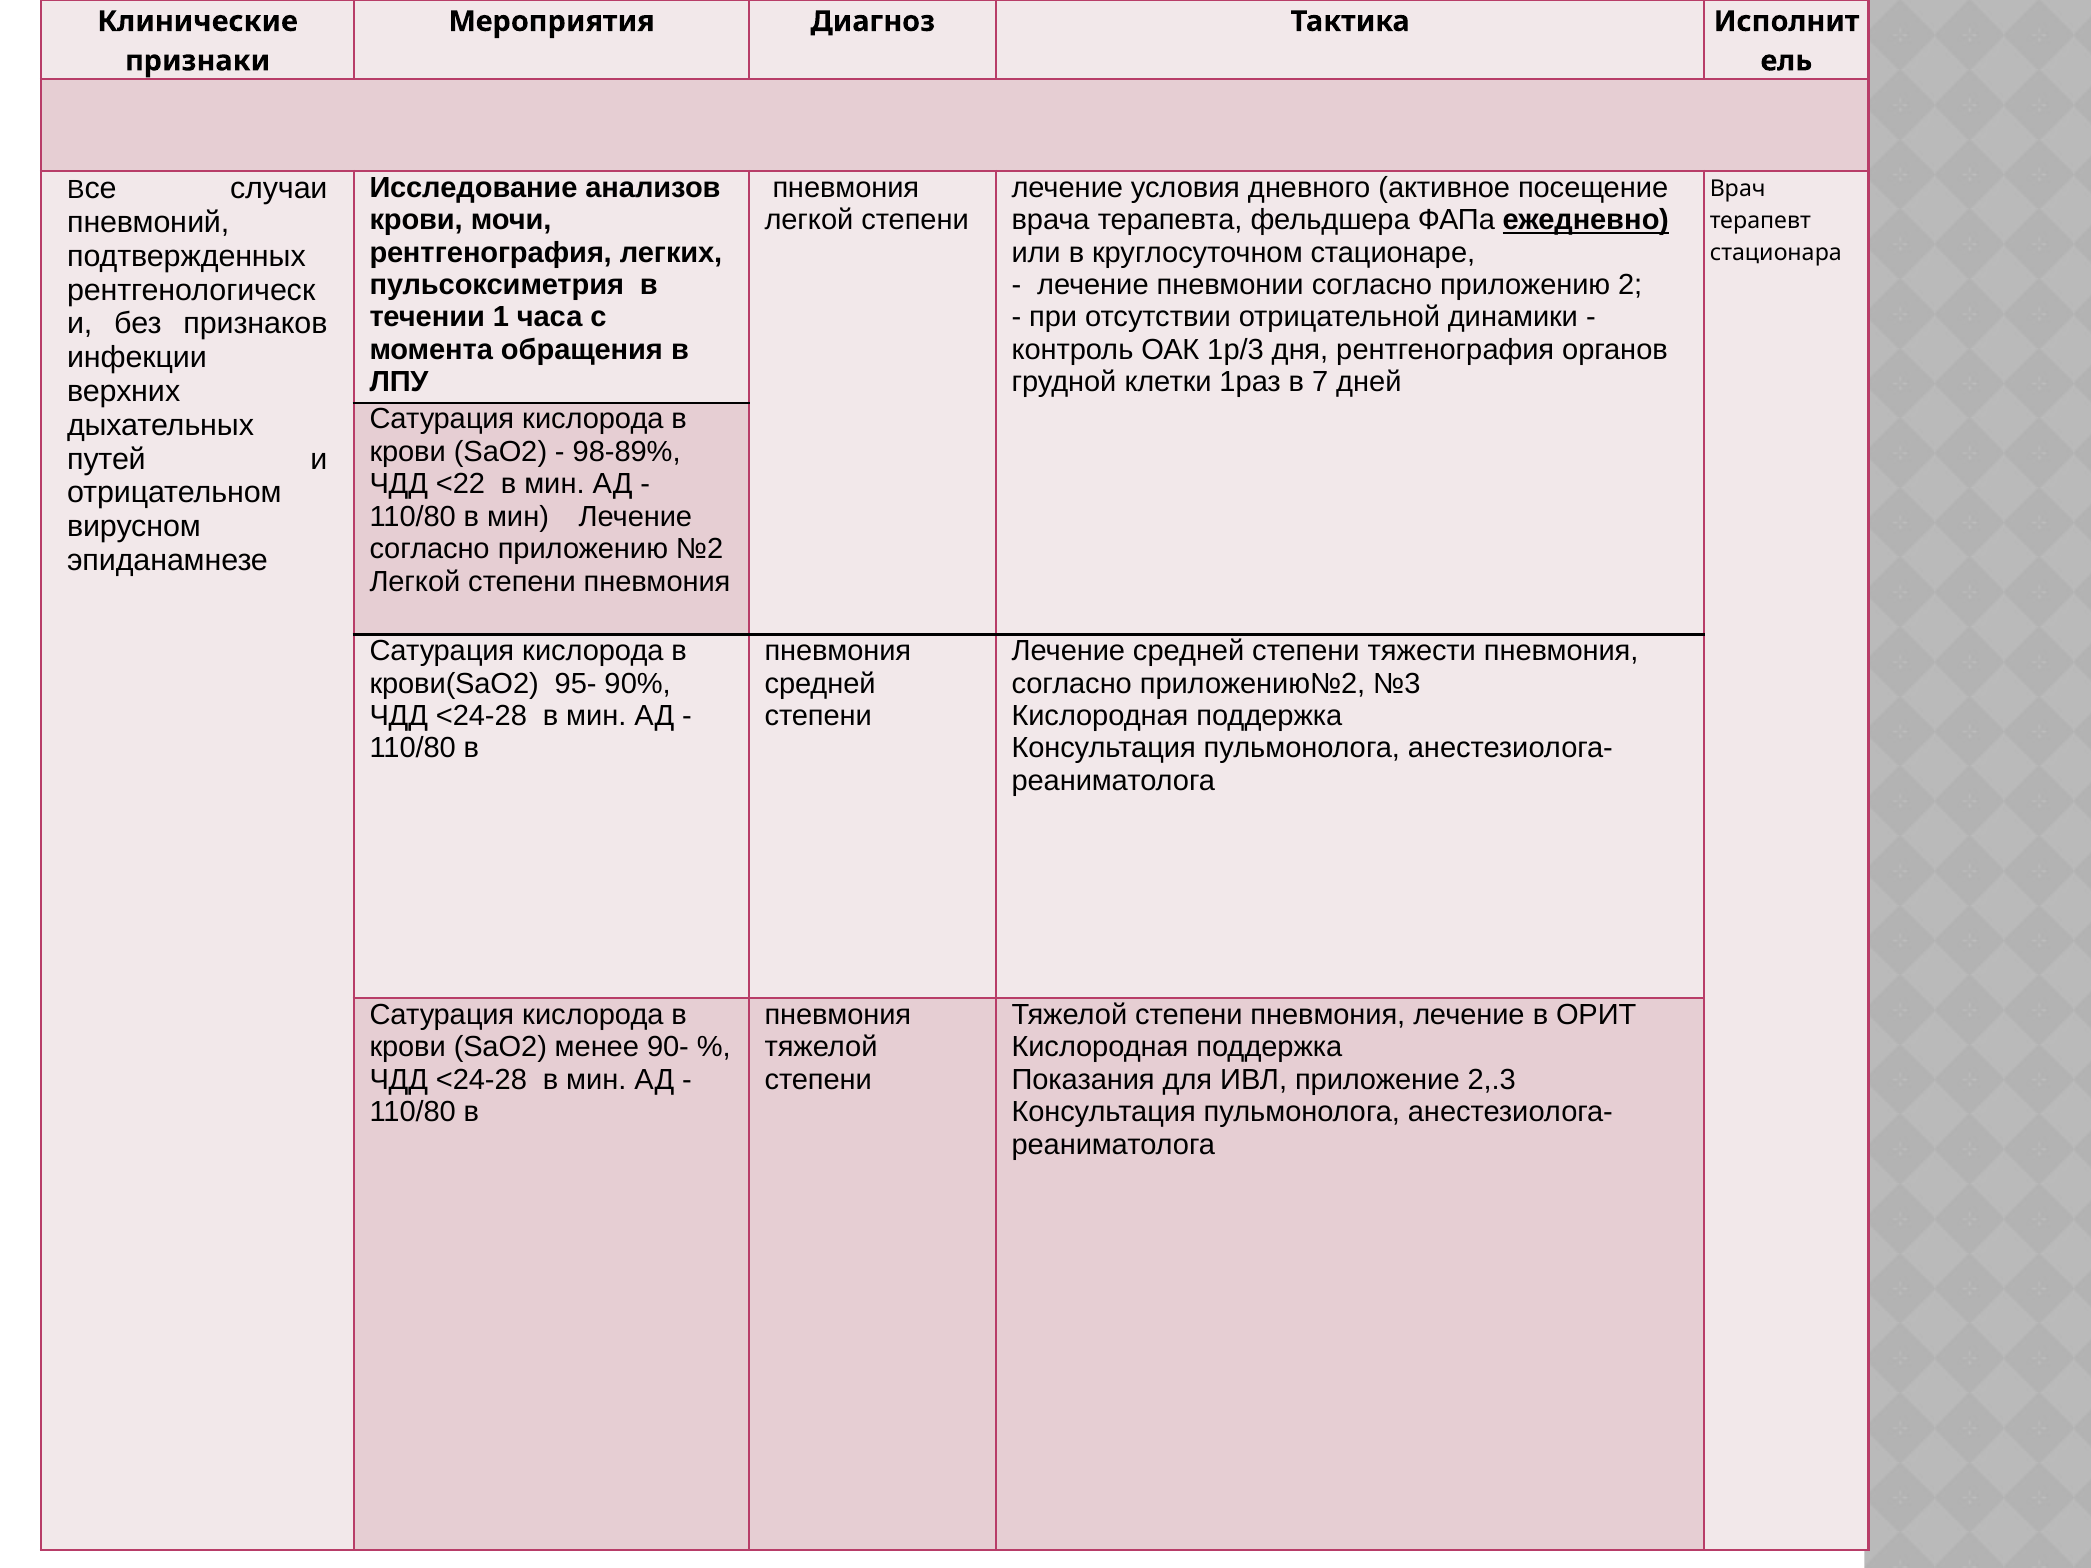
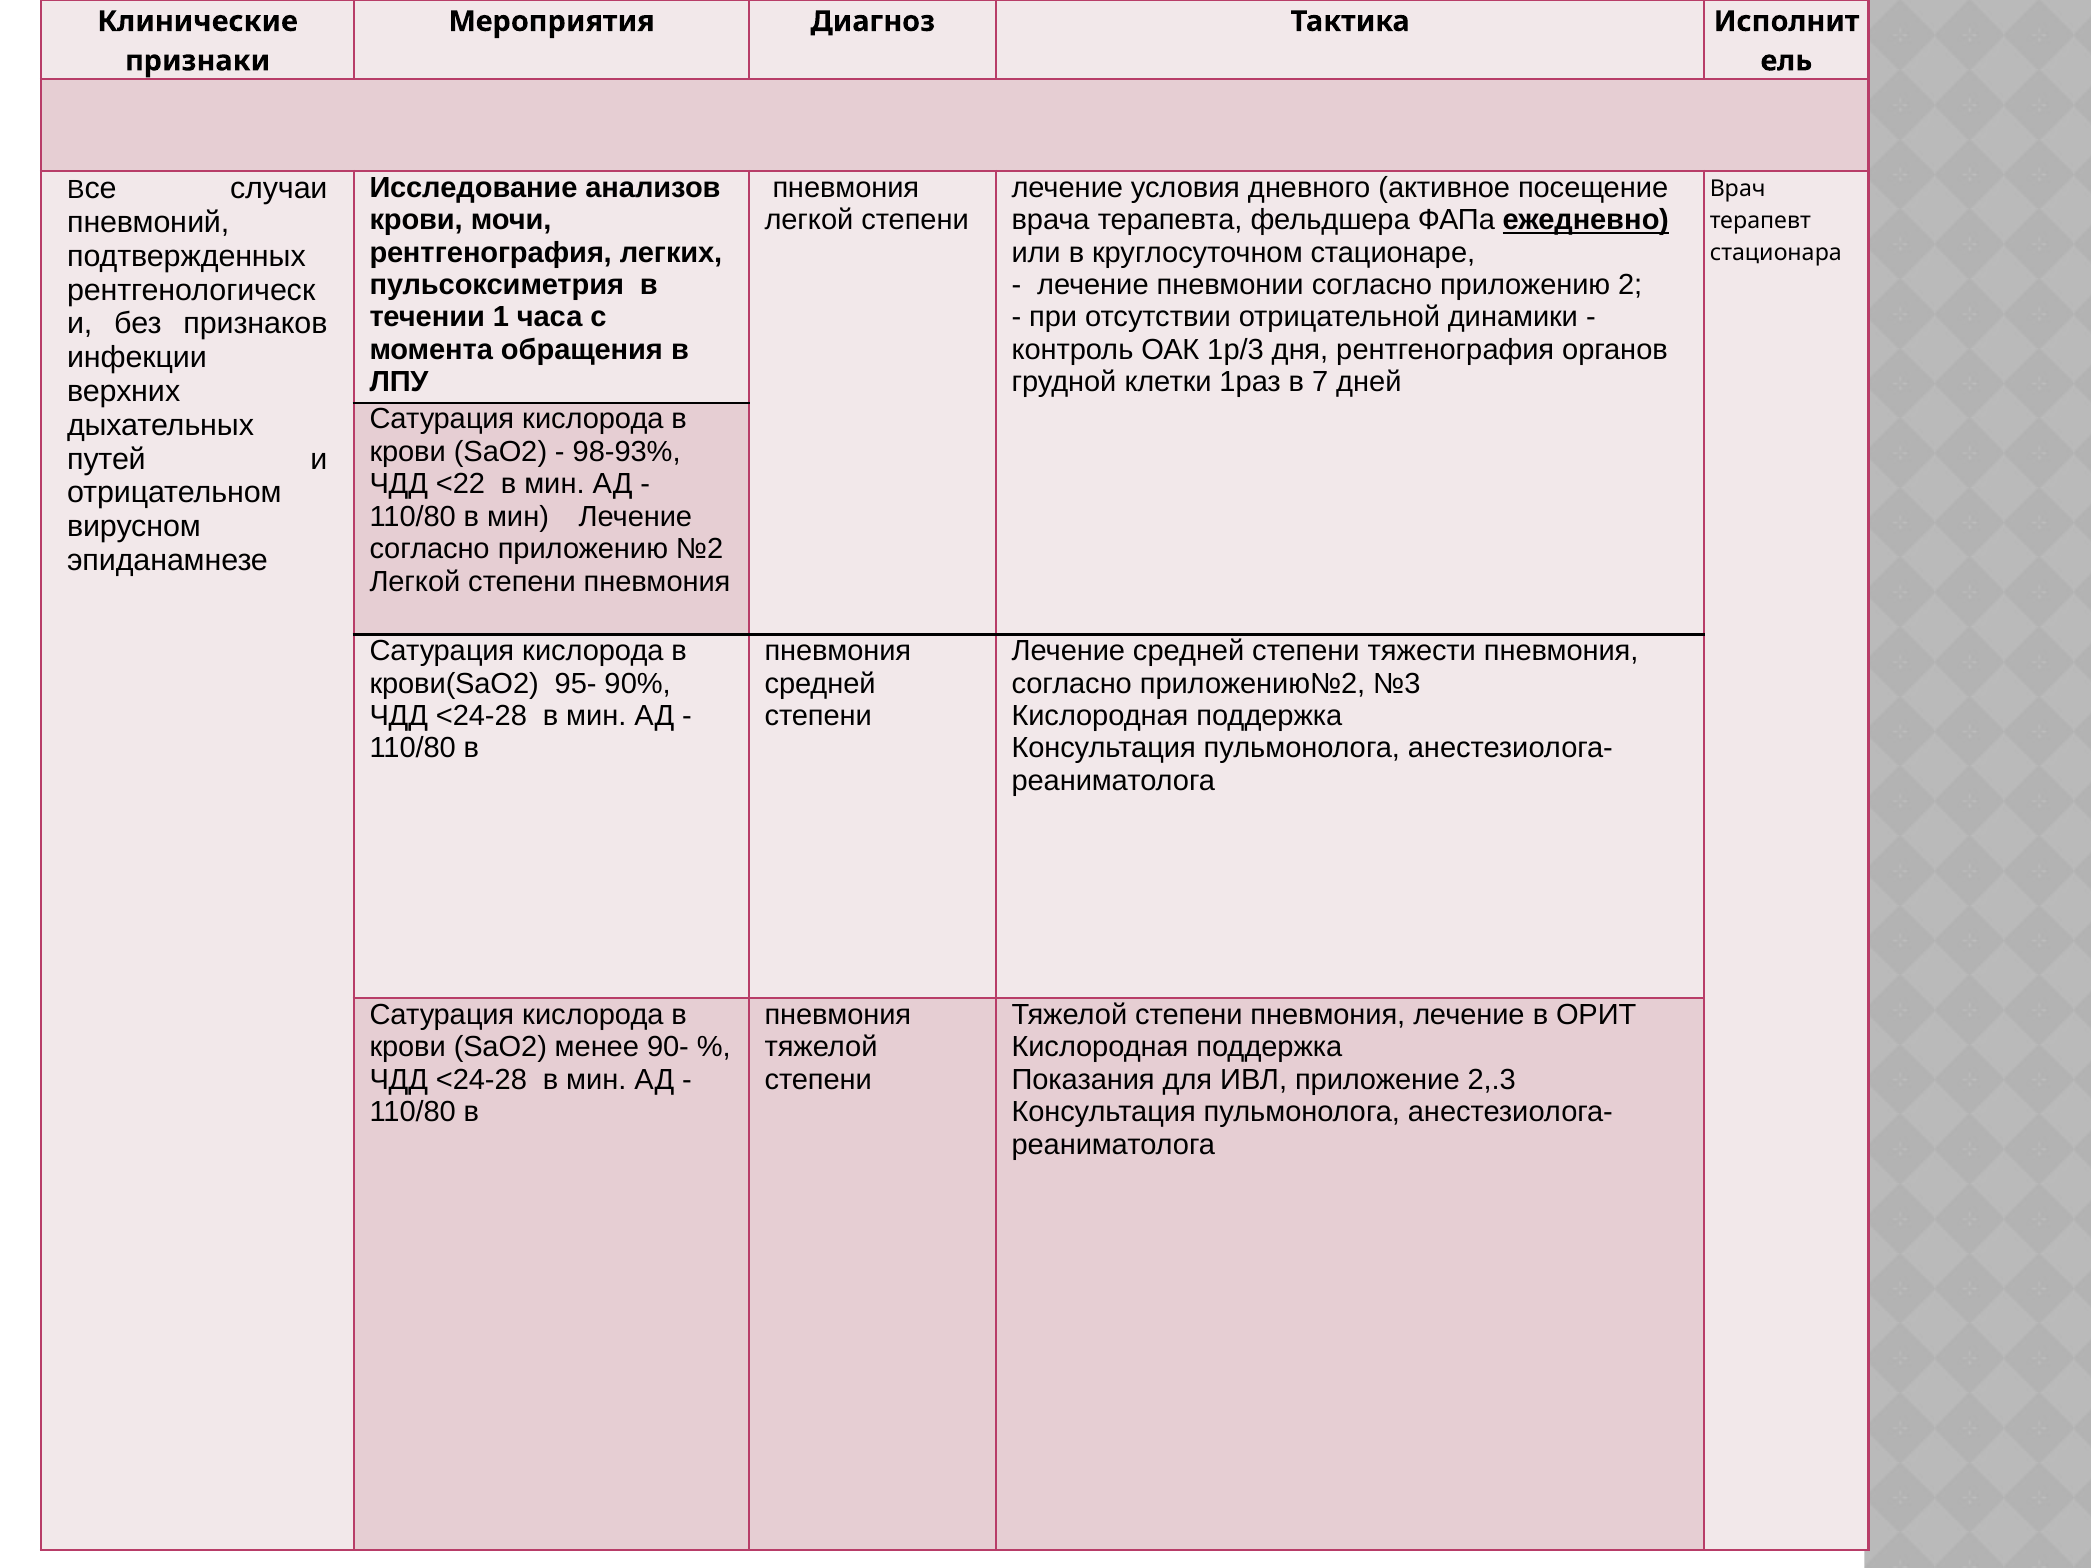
98-89%: 98-89% -> 98-93% (627, 452)
